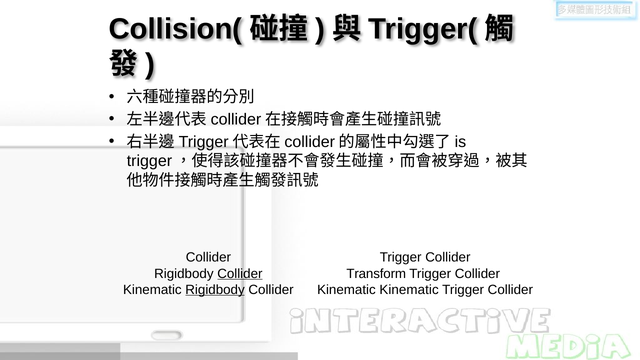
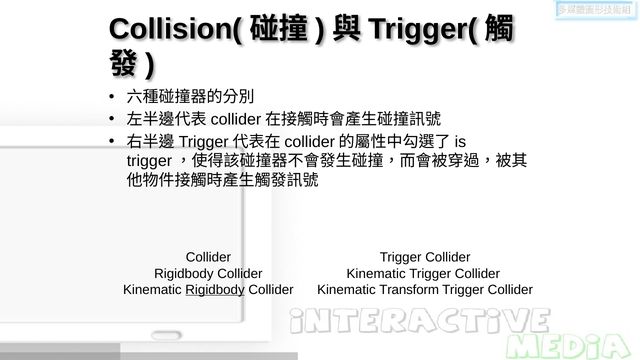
Collider underline: present -> none (240, 274)
Transform: Transform -> Kinematic (376, 274)
Kinematic Kinematic: Kinematic -> Transform (409, 290)
